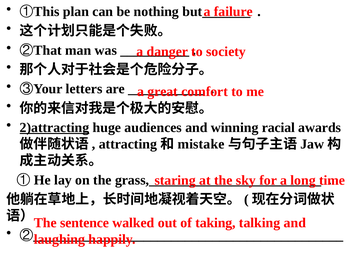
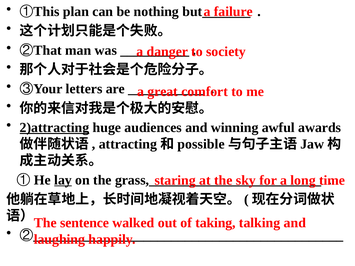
racial: racial -> awful (278, 128)
mistake: mistake -> possible (201, 144)
lay underline: none -> present (63, 180)
